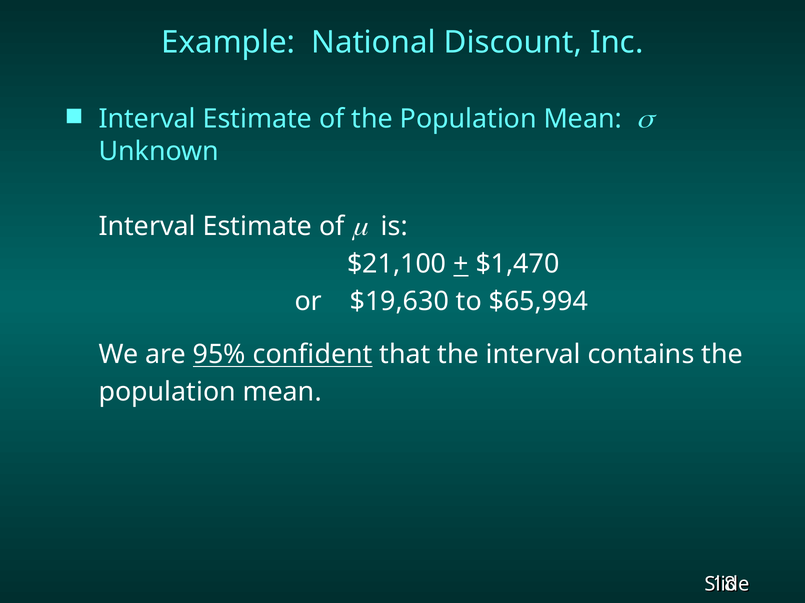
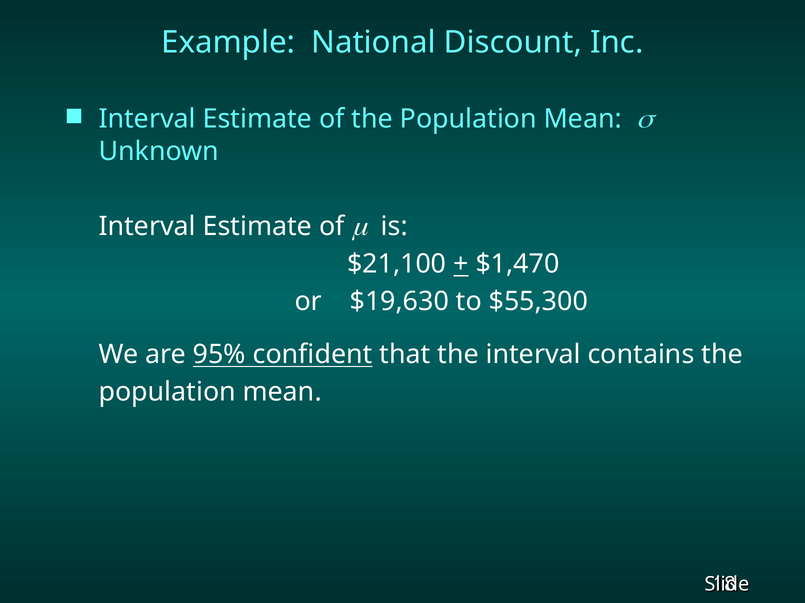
$65,994: $65,994 -> $55,300 (538, 302)
